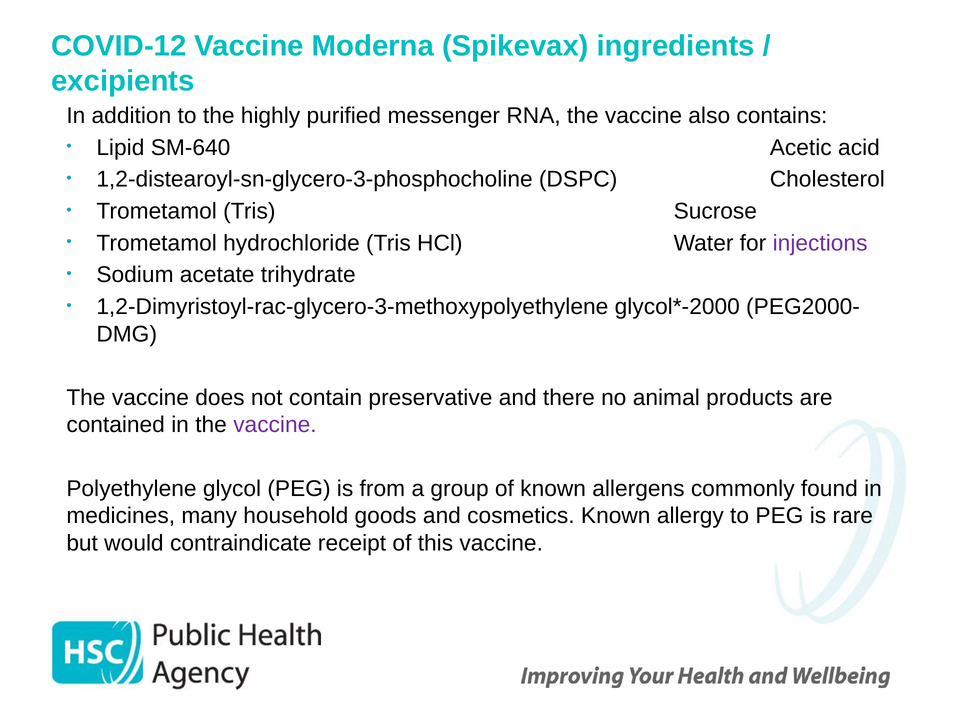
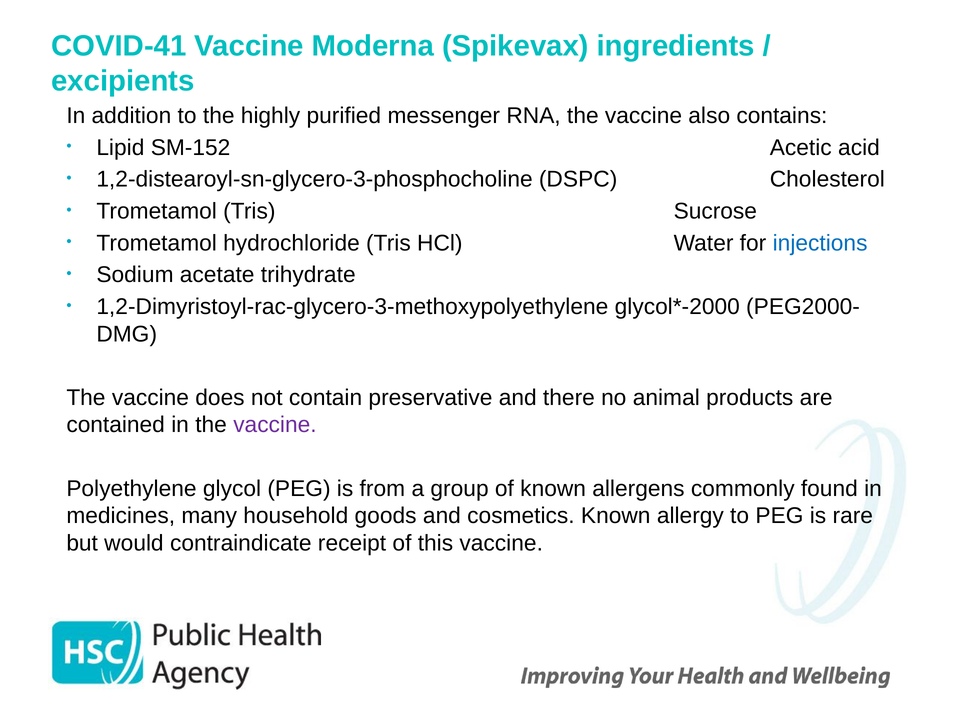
COVID-12: COVID-12 -> COVID-41 (119, 46)
SM-640: SM-640 -> SM-152 (191, 147)
injections colour: purple -> blue (820, 243)
